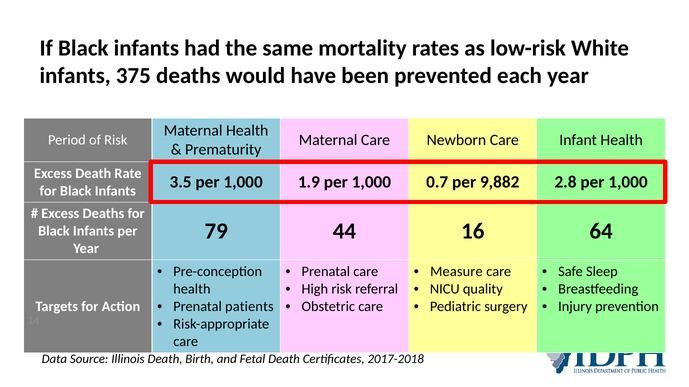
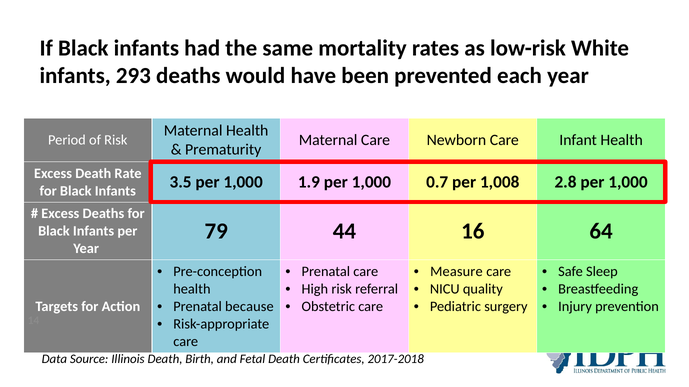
375: 375 -> 293 (133, 76)
9,882: 9,882 -> 1,008 (500, 182)
patients: patients -> because (249, 307)
